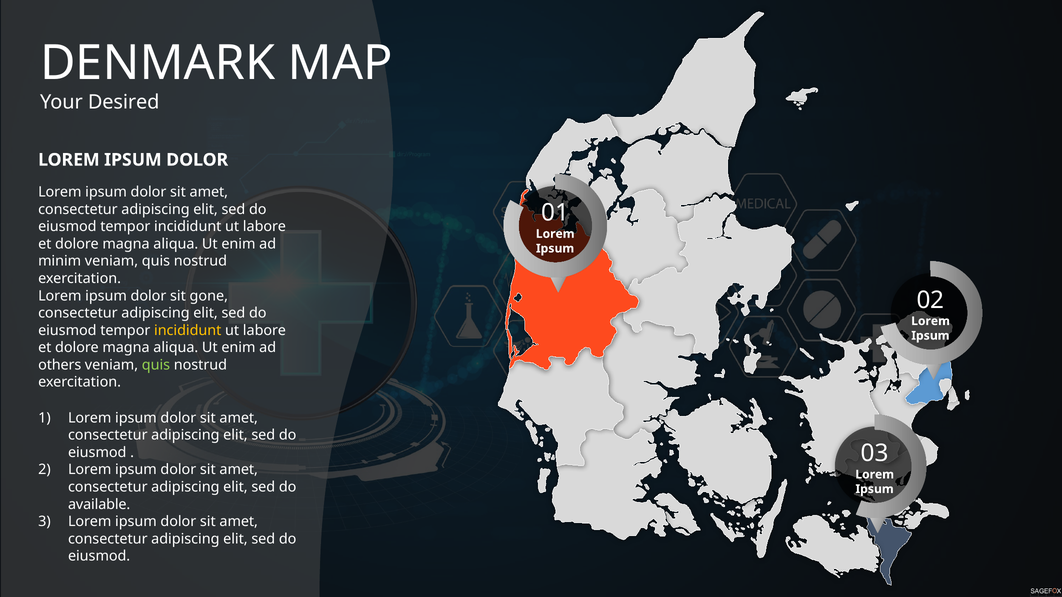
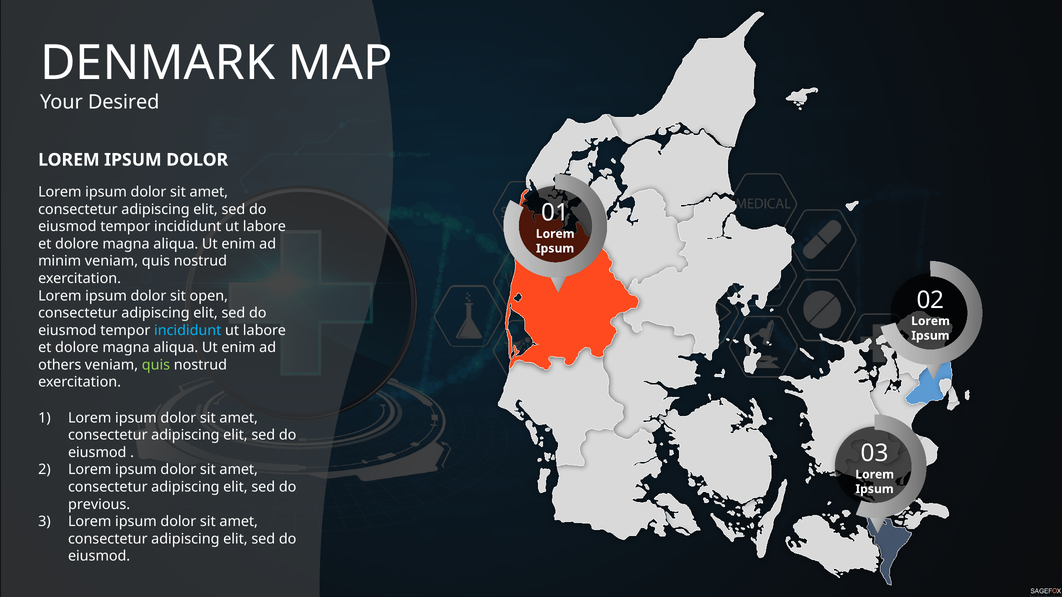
gone: gone -> open (209, 296)
incididunt colour: yellow -> light blue (188, 330)
available: available -> previous (99, 505)
